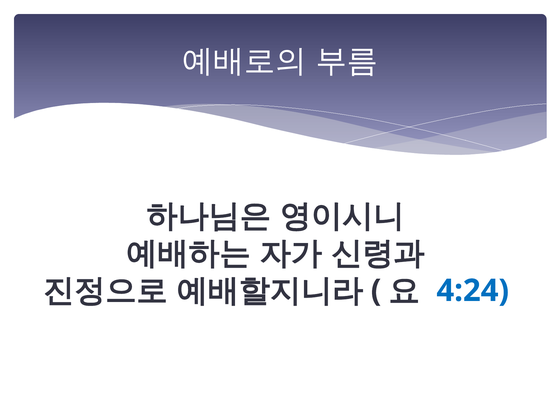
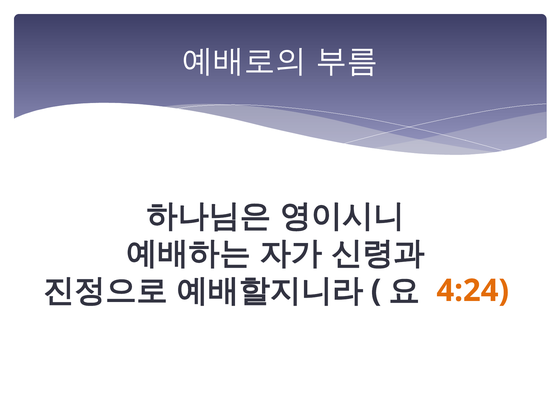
4:24 colour: blue -> orange (473, 291)
